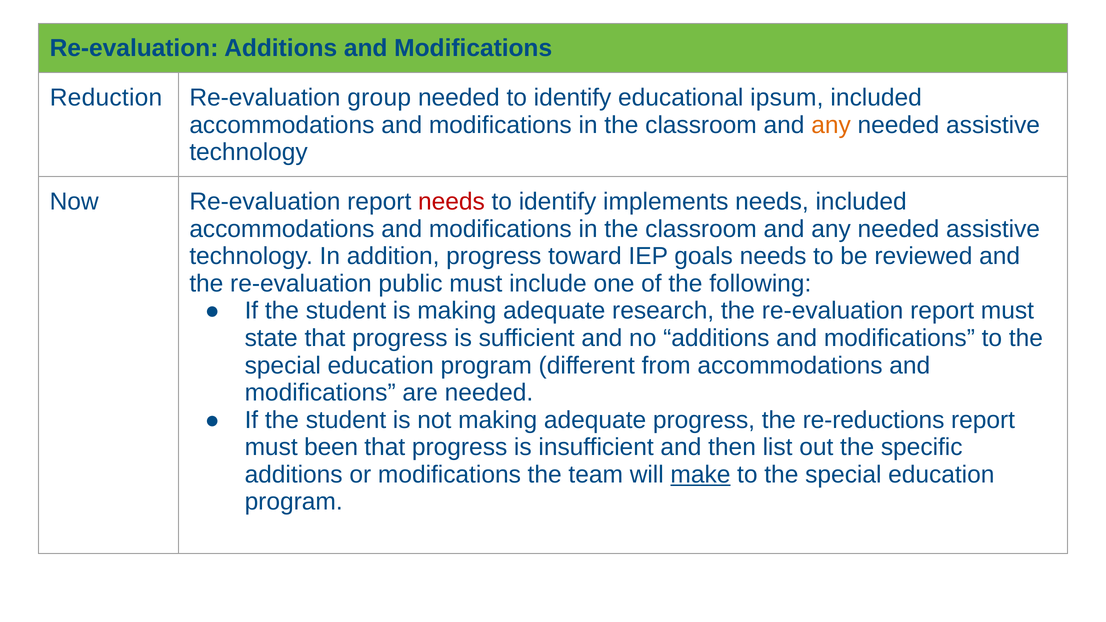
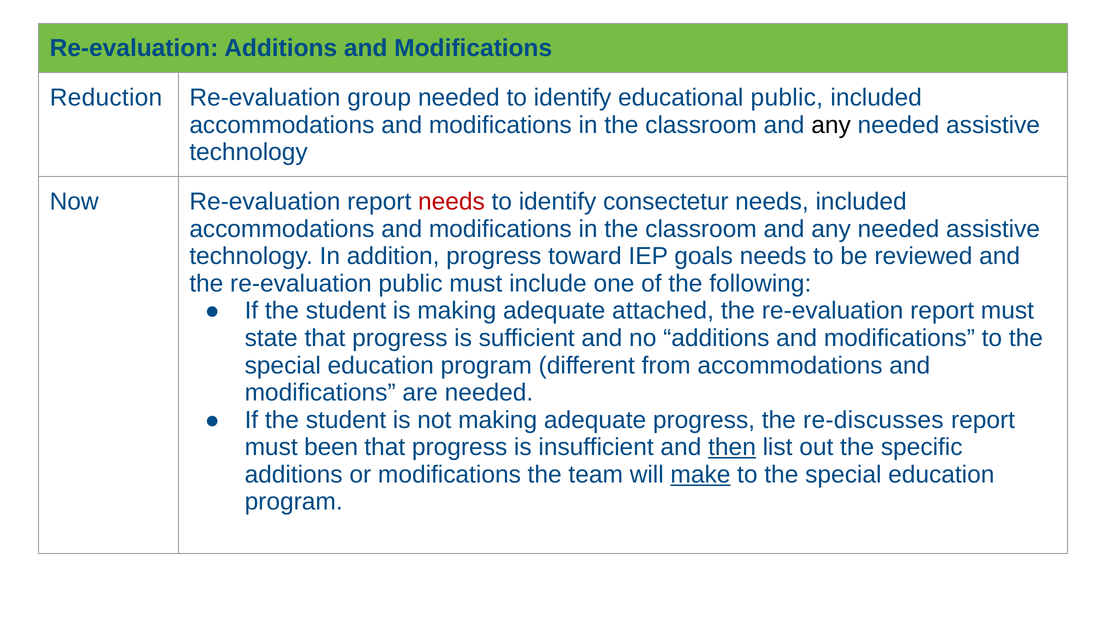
educational ipsum: ipsum -> public (787, 98)
any colour: orange -> black (831, 125)
implements: implements -> consectetur (666, 202)
research: research -> attached (663, 311)
re-reductions: re-reductions -> re-discusses (873, 420)
then underline: none -> present (732, 447)
